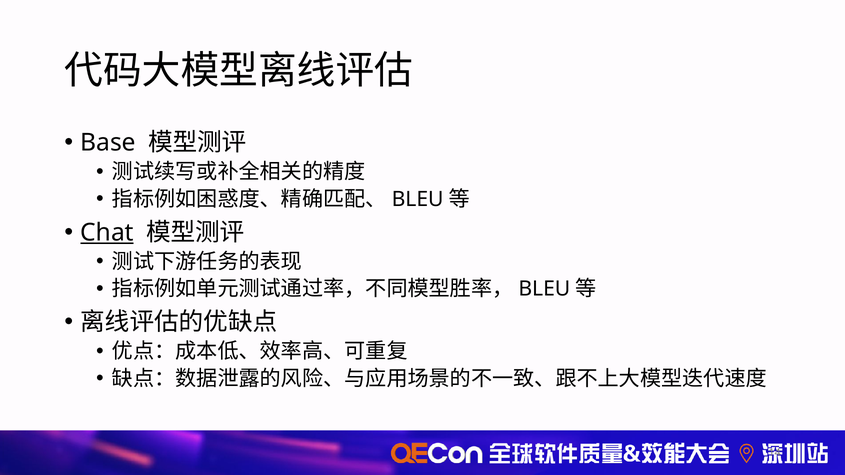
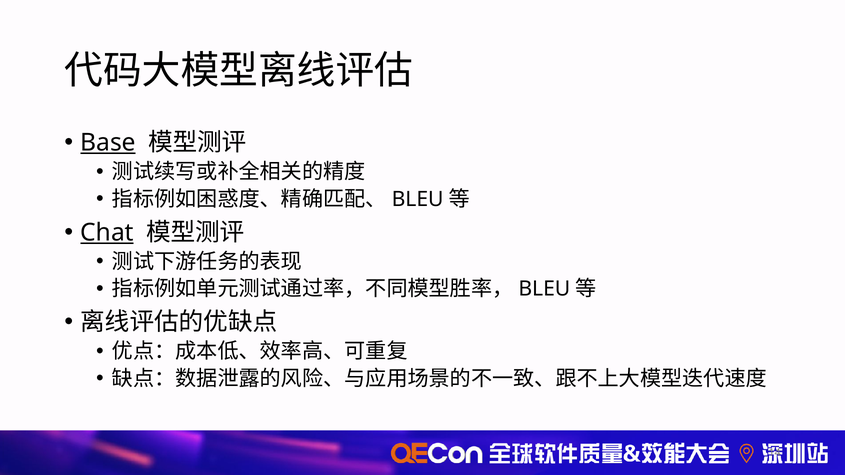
Base underline: none -> present (108, 143)
